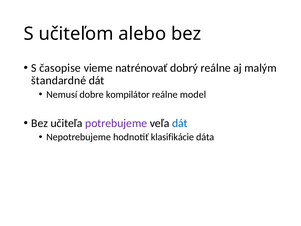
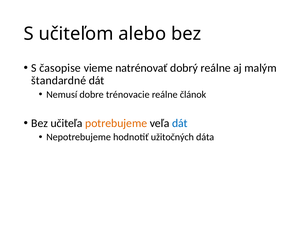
kompilátor: kompilátor -> trénovacie (128, 94)
model: model -> článok (193, 94)
potrebujeme colour: purple -> orange (116, 123)
klasifikácie: klasifikácie -> užitočných (172, 137)
